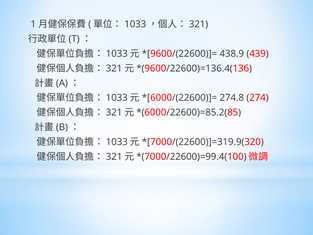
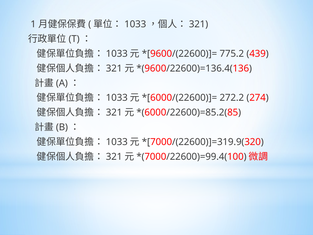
438.9: 438.9 -> 775.2 (232, 54)
274.8: 274.8 -> 272.2 (232, 98)
